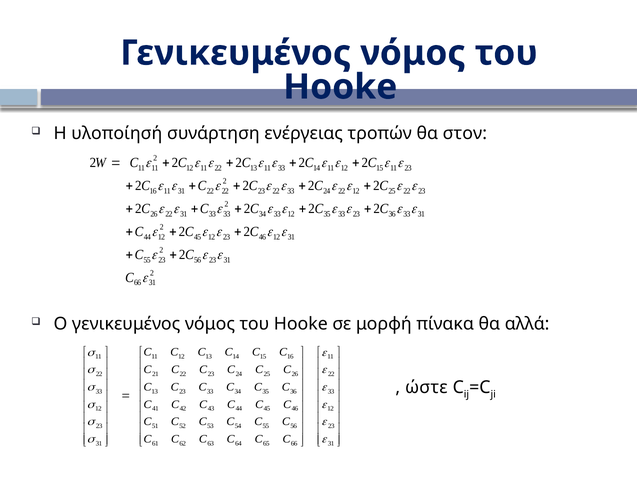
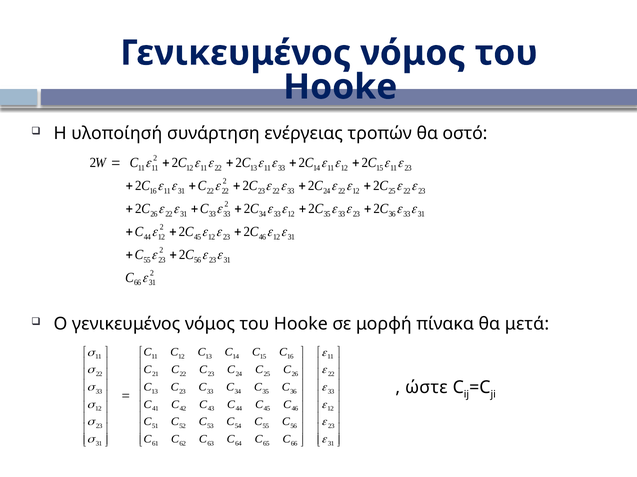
στον: στον -> οστό (465, 133)
αλλά: αλλά -> μετά (527, 325)
